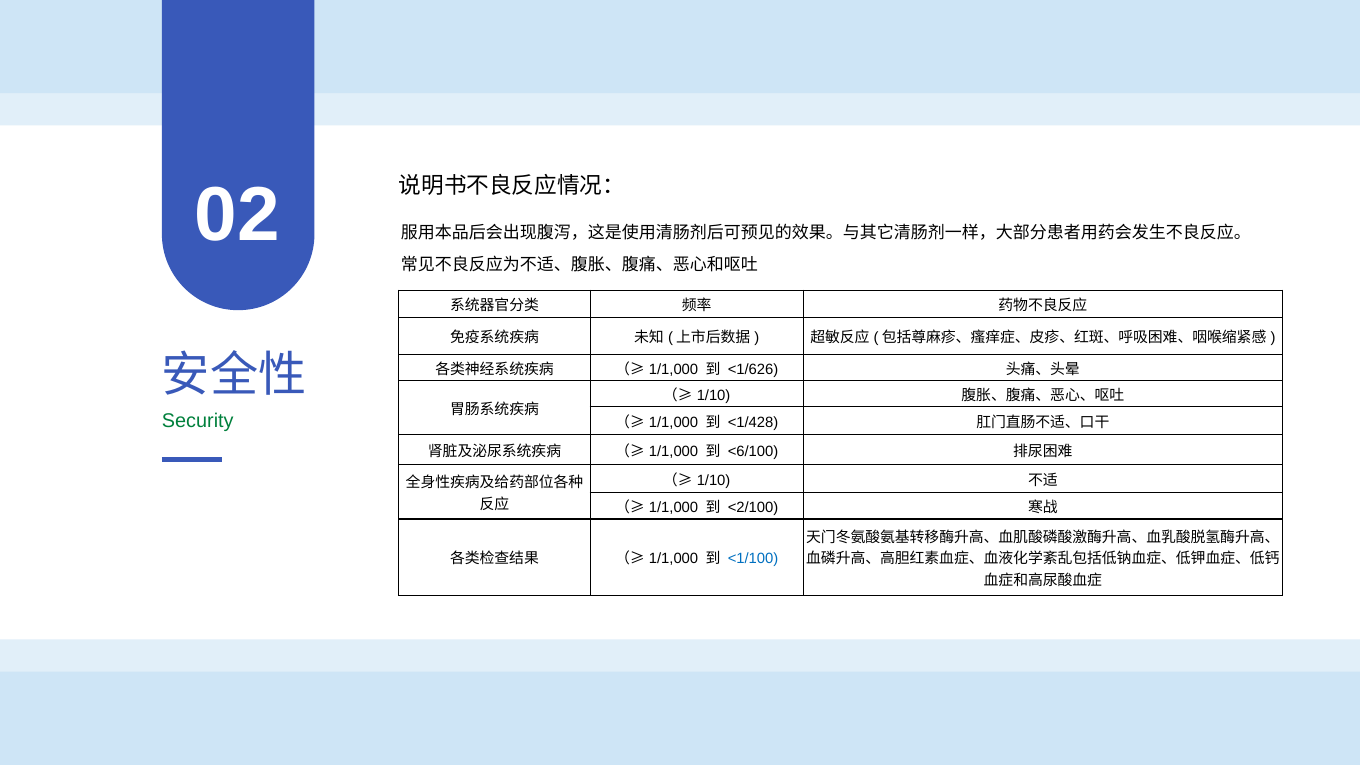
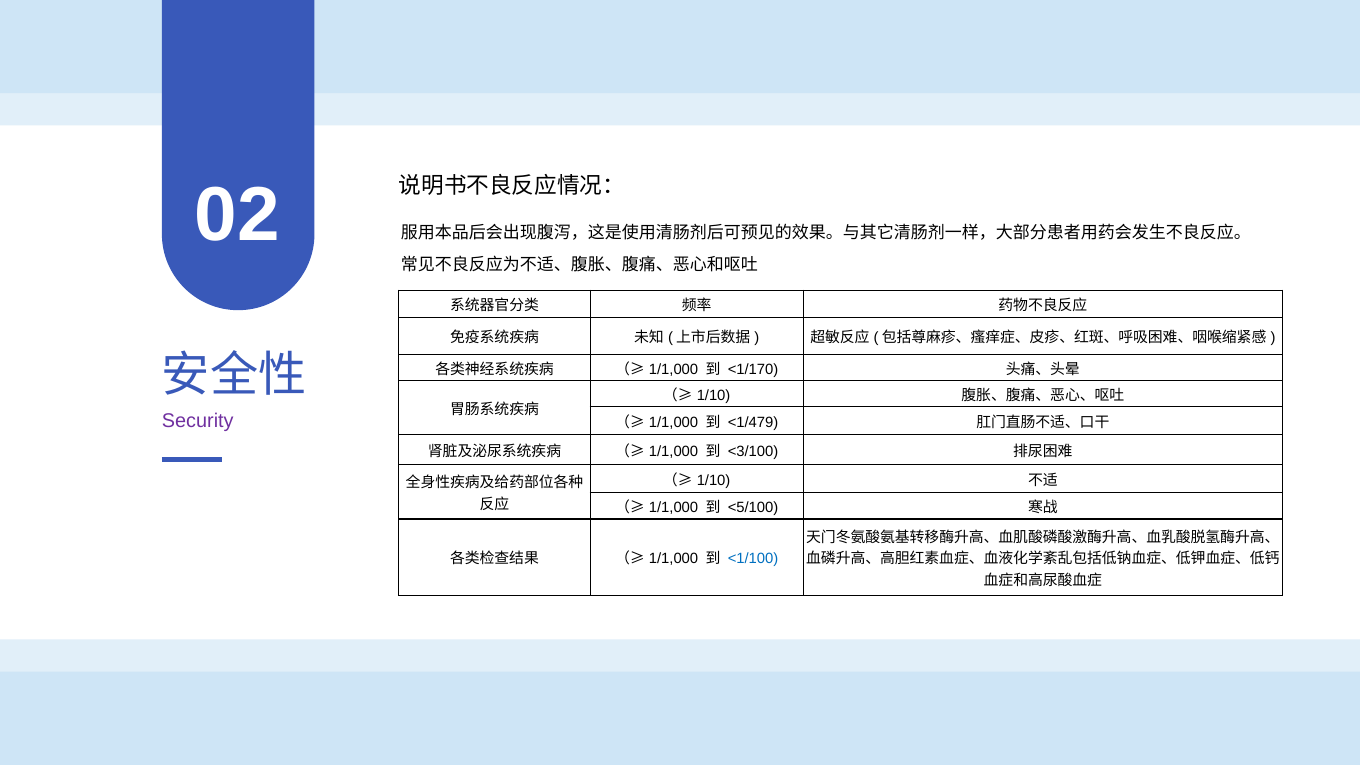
<1/626: <1/626 -> <1/170 (753, 369)
Security colour: green -> purple (198, 421)
<1/428: <1/428 -> <1/479 (753, 422)
<6/100: <6/100 -> <3/100 (753, 451)
<2/100: <2/100 -> <5/100 (753, 508)
